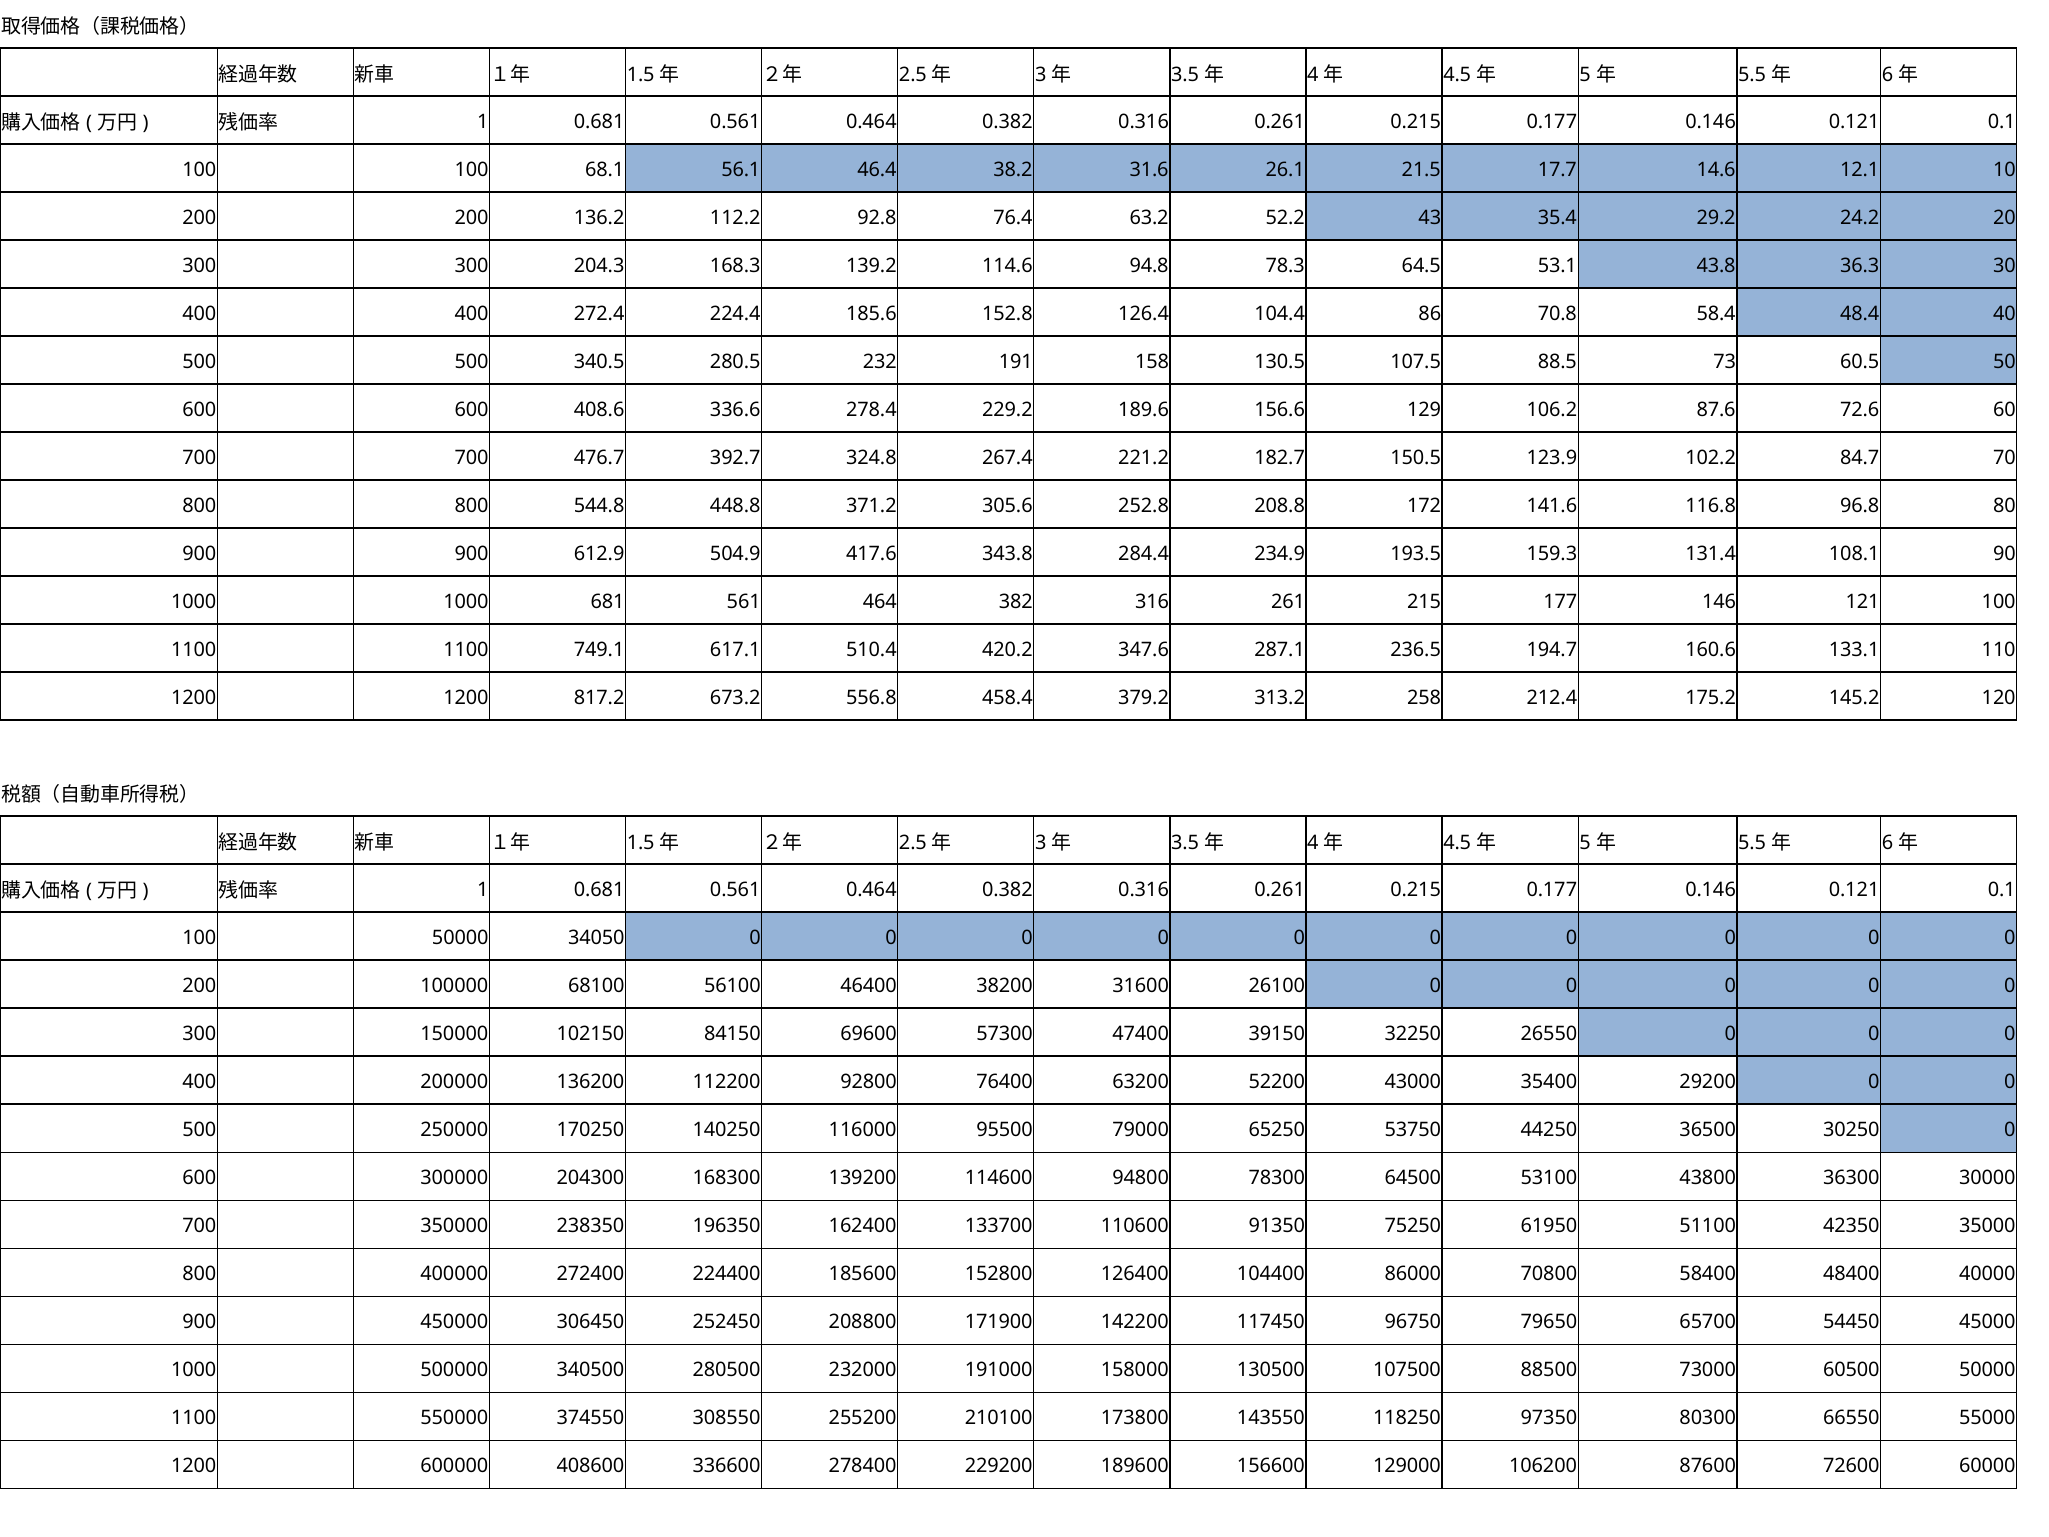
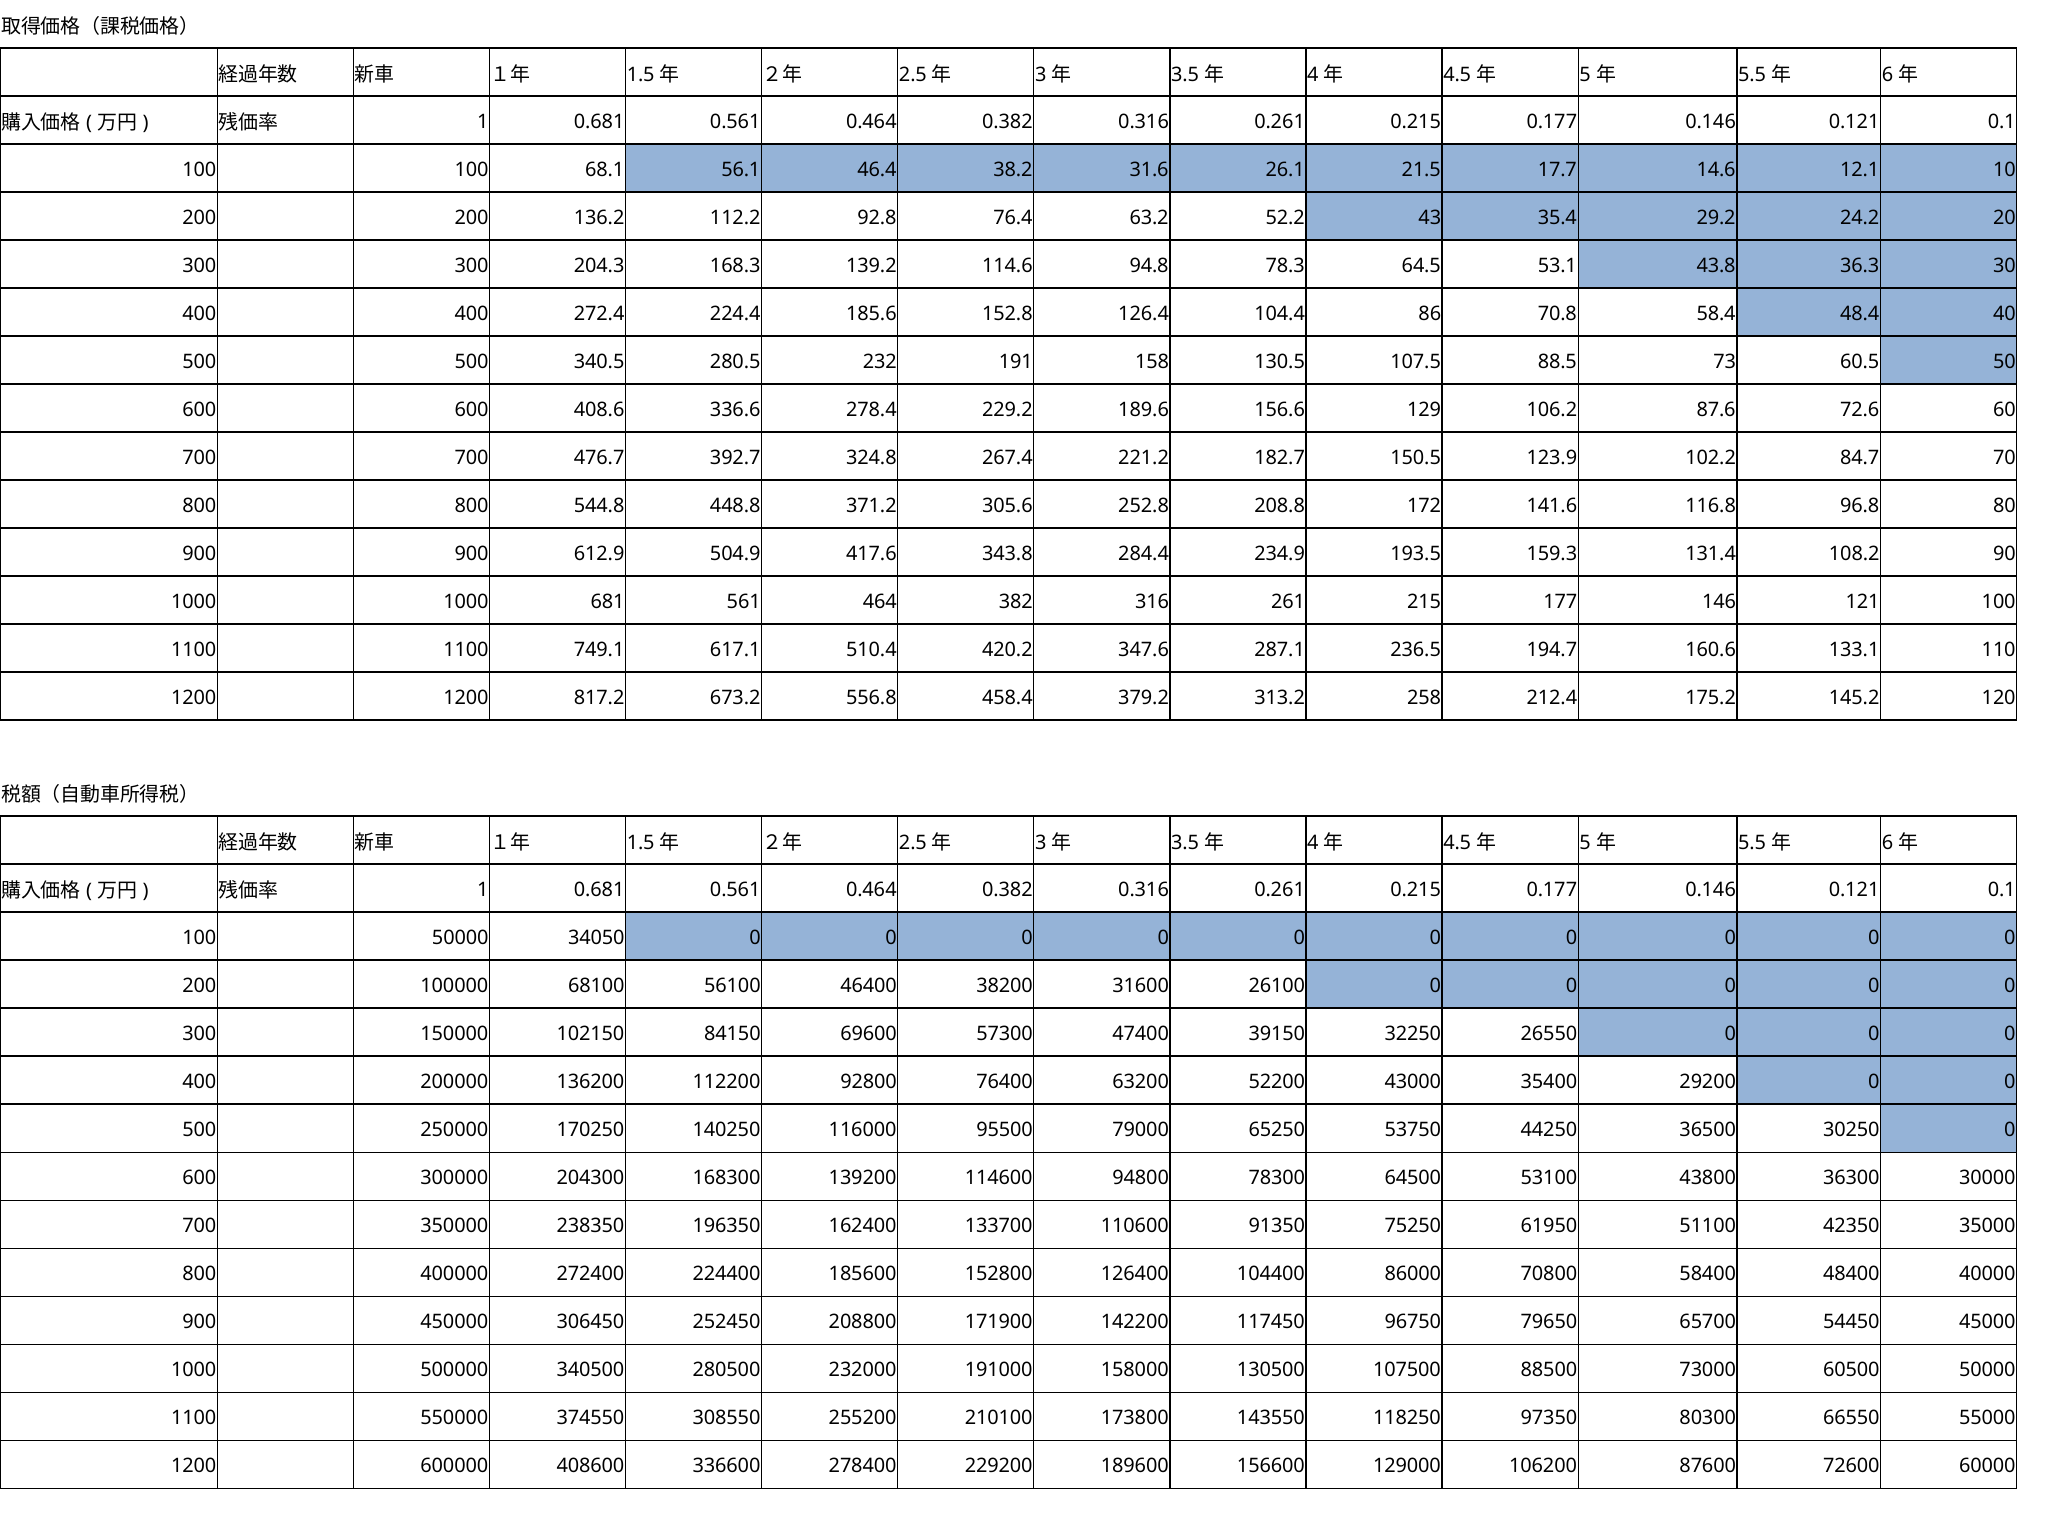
108.1: 108.1 -> 108.2 (1854, 554)
